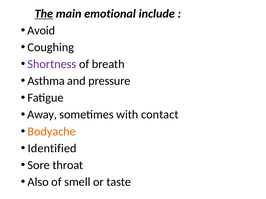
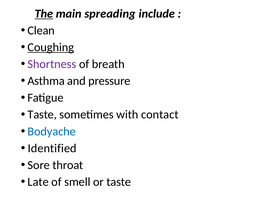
emotional: emotional -> spreading (110, 14)
Avoid: Avoid -> Clean (41, 31)
Coughing underline: none -> present (51, 47)
Away: Away -> Taste (42, 115)
Bodyache colour: orange -> blue (52, 132)
Also: Also -> Late (38, 182)
